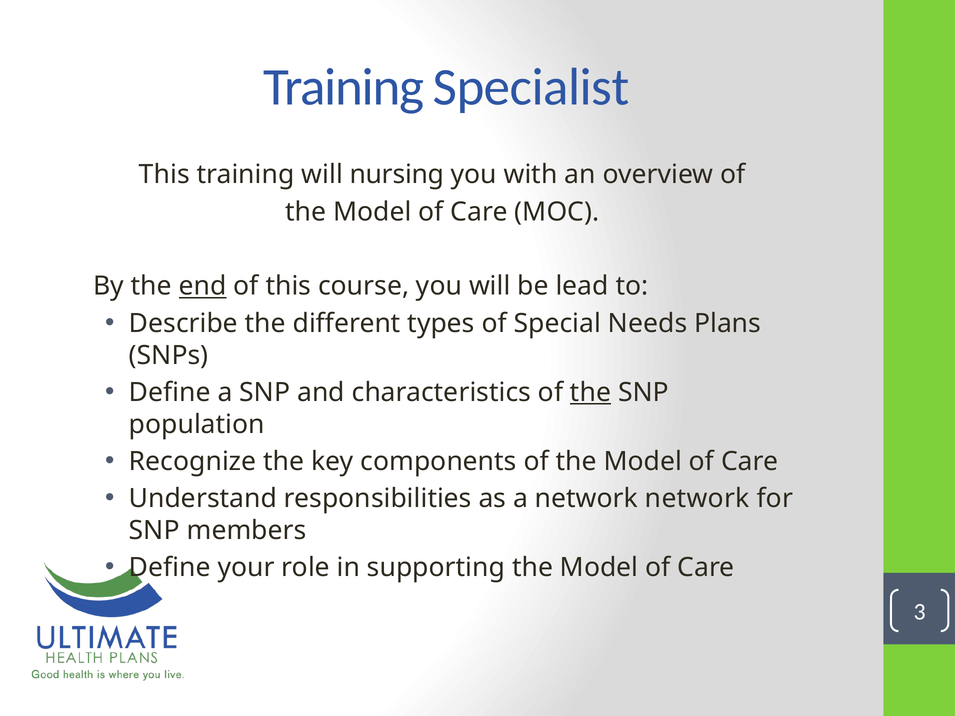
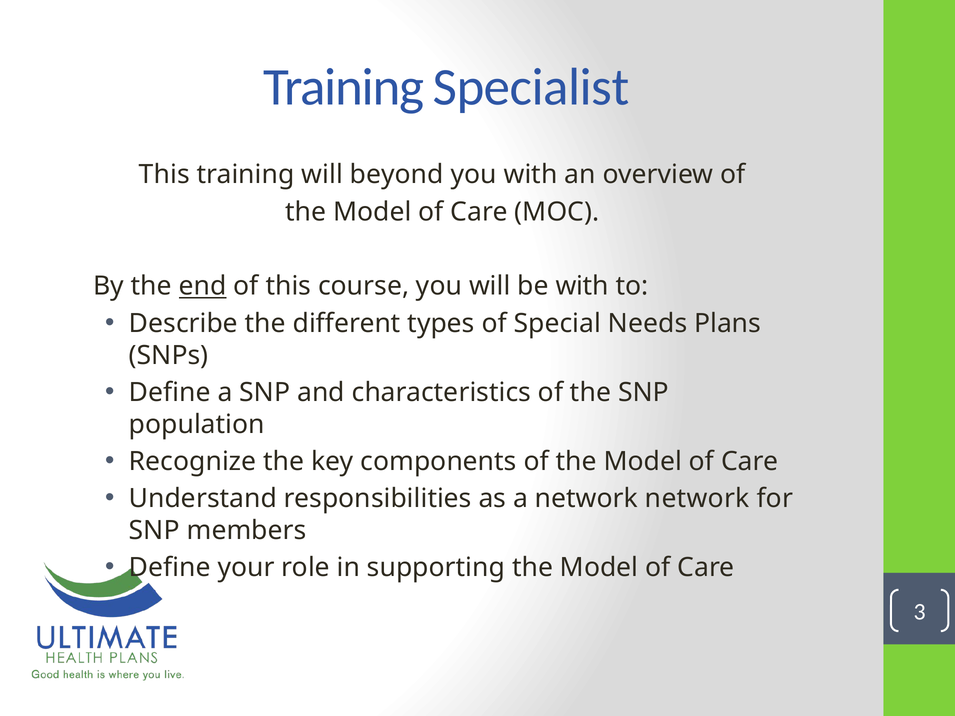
nursing: nursing -> beyond (397, 175)
be lead: lead -> with (582, 286)
the underline: present -> none (590, 393)
